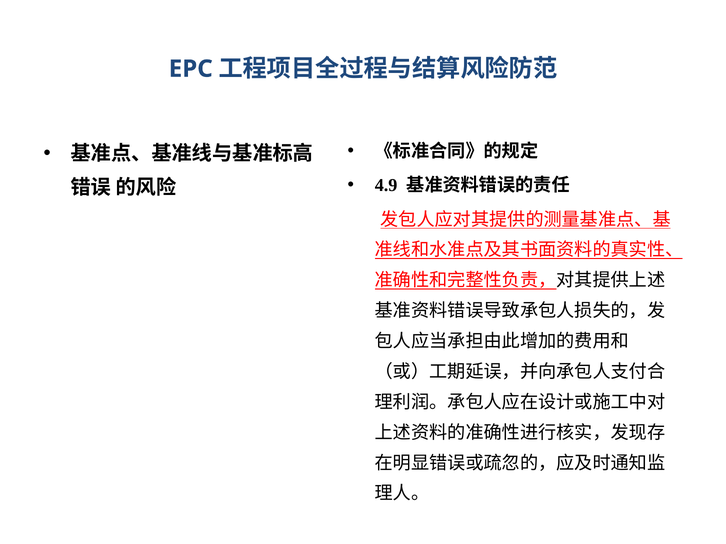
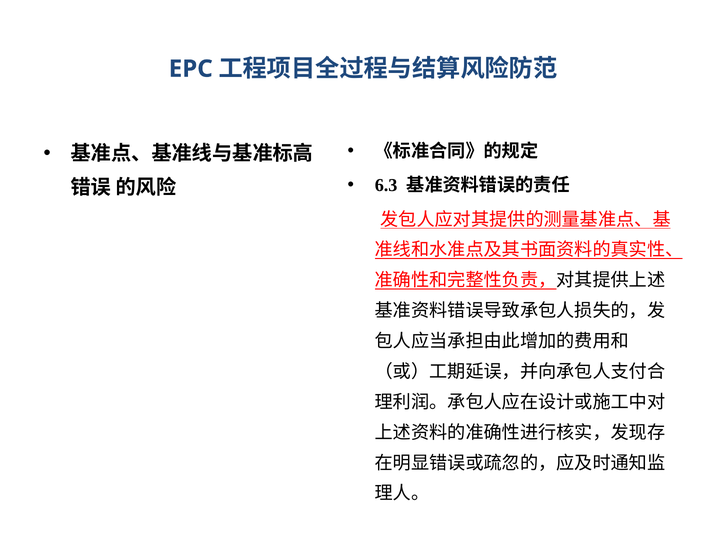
4.9: 4.9 -> 6.3 (386, 186)
